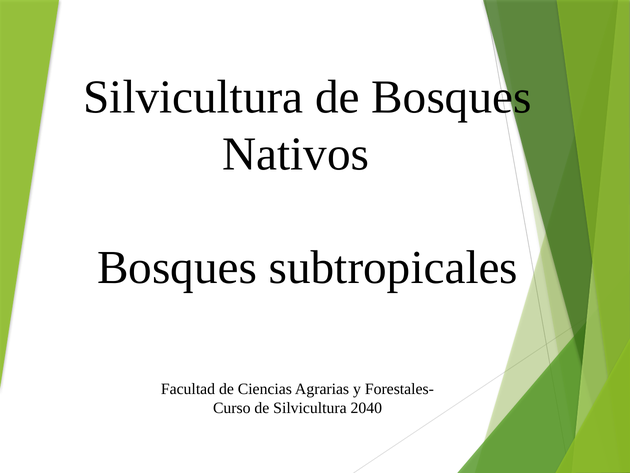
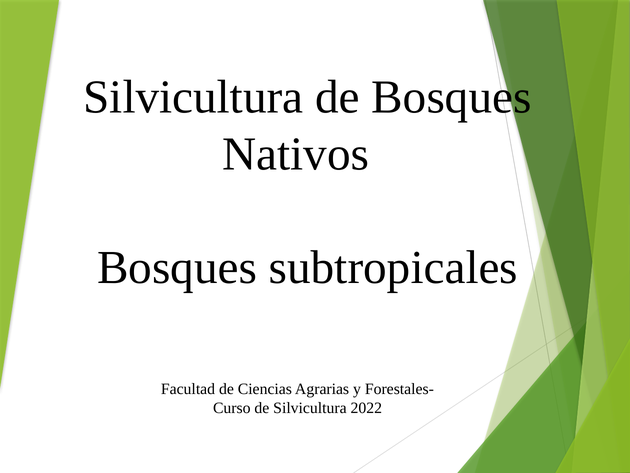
2040: 2040 -> 2022 (366, 408)
